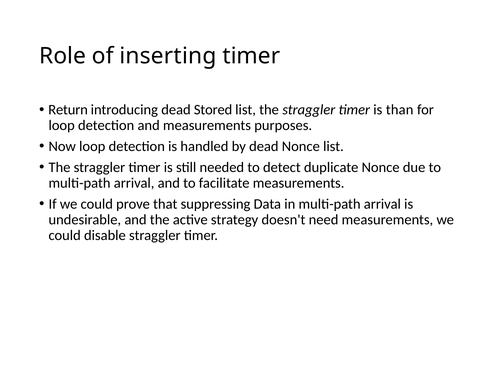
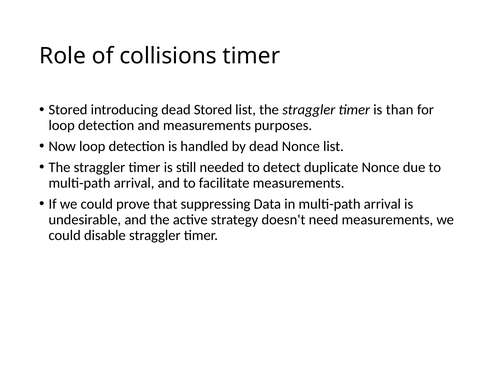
inserting: inserting -> collisions (168, 56)
Return: Return -> Stored (68, 110)
